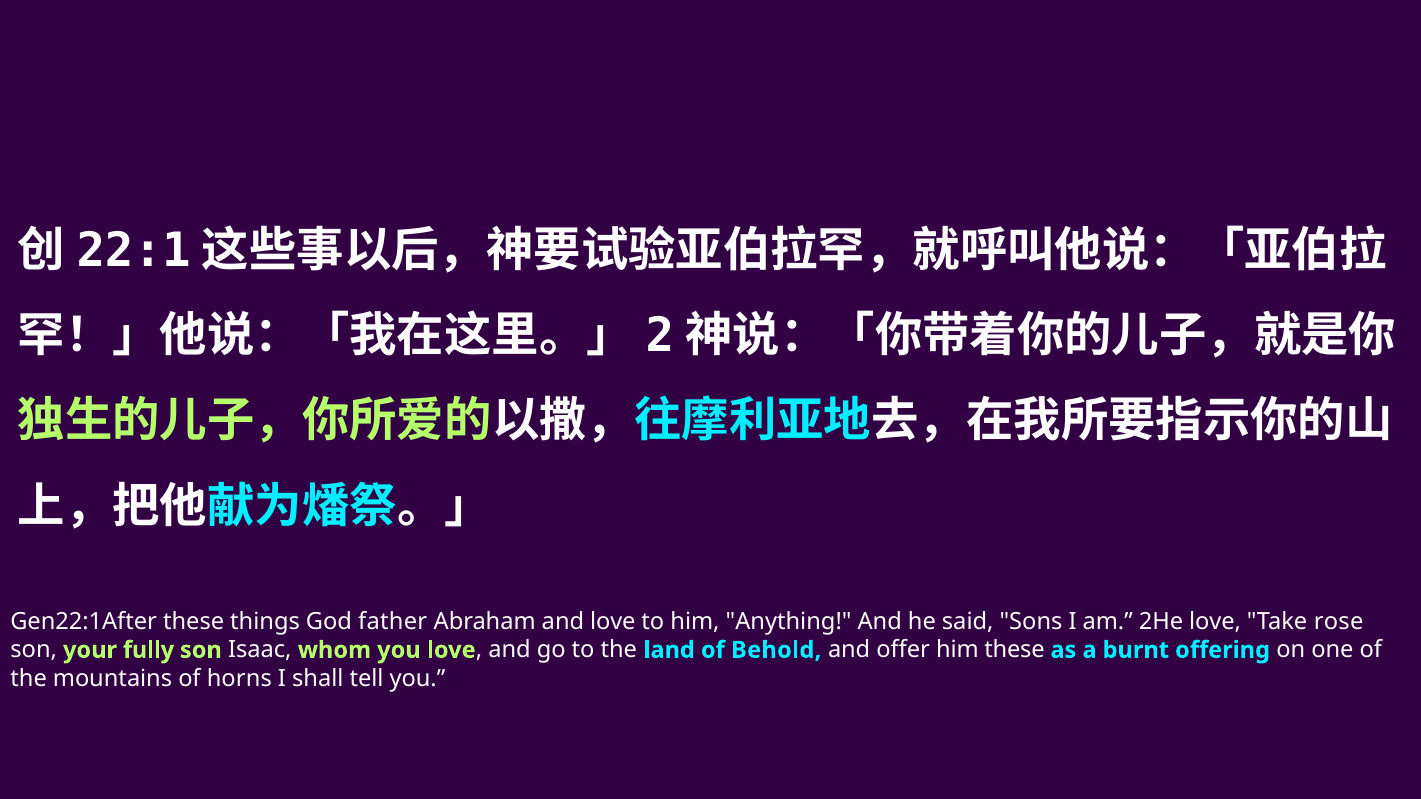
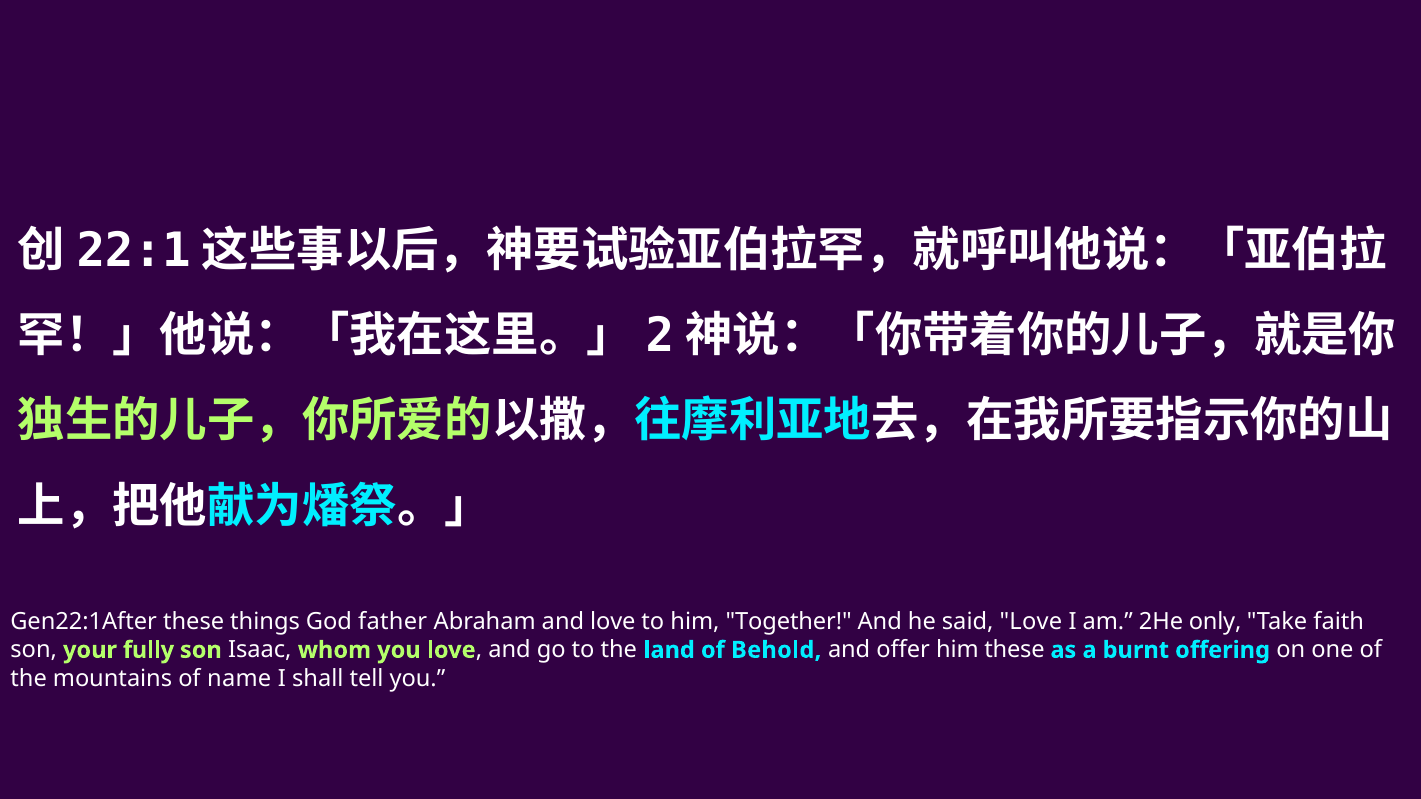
Anything: Anything -> Together (789, 622)
said Sons: Sons -> Love (1031, 622)
2He love: love -> only (1215, 622)
rose: rose -> faith (1339, 622)
horns: horns -> name (239, 679)
